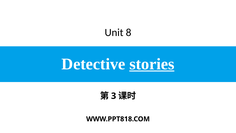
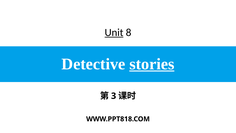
Unit underline: none -> present (114, 32)
